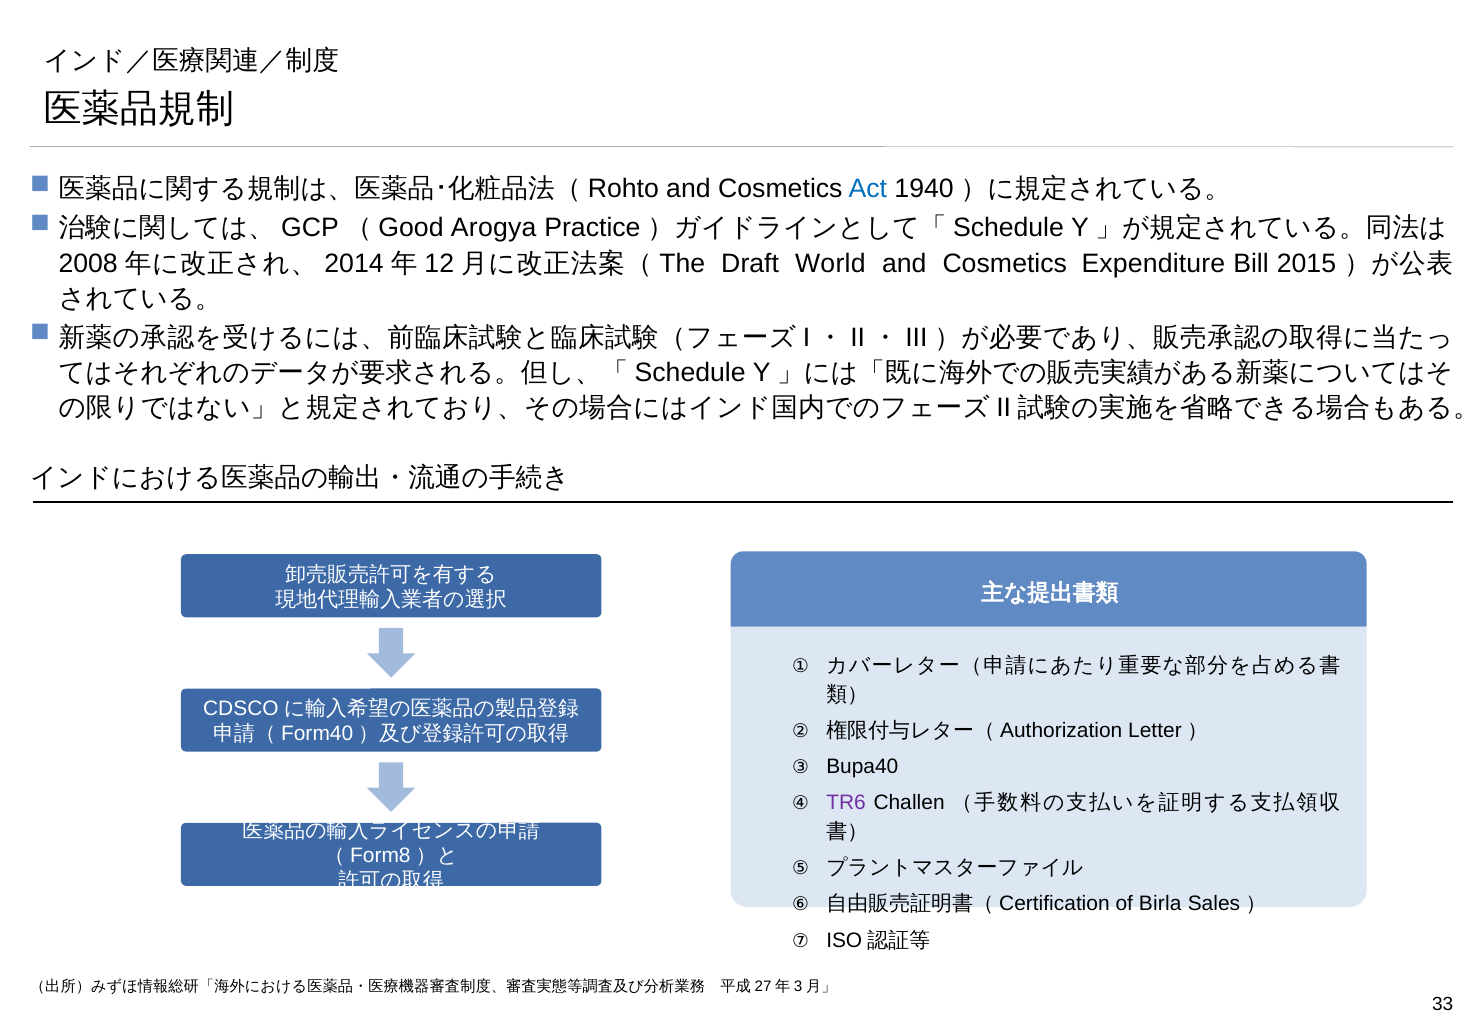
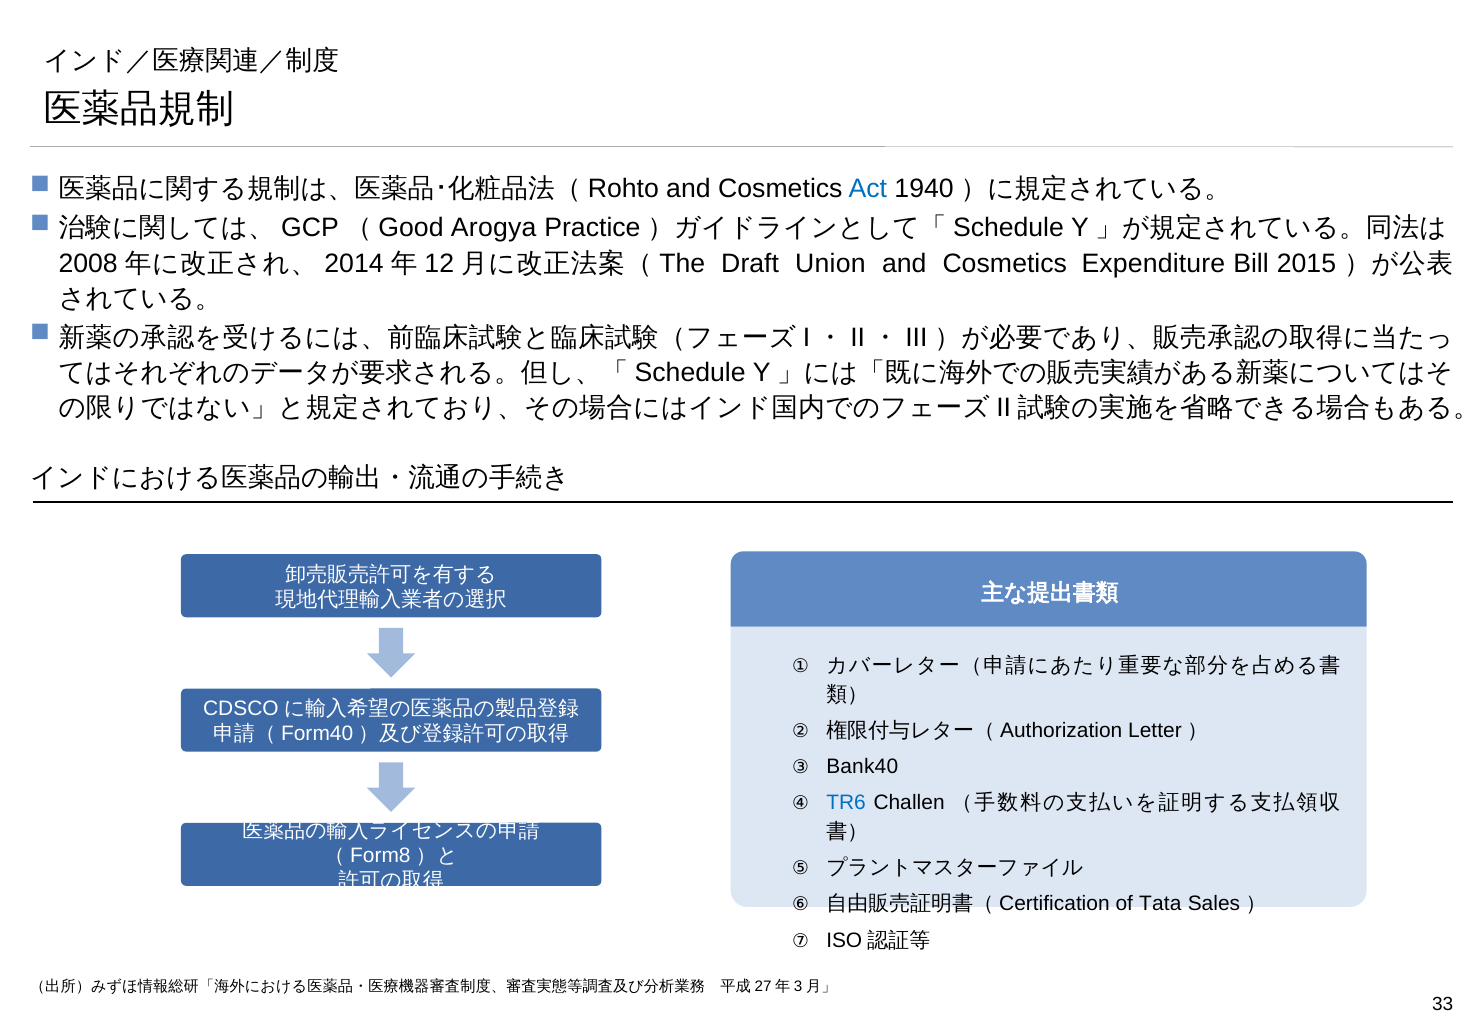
World: World -> Union (830, 263)
Bupa40: Bupa40 -> Bank40 (862, 767)
TR6 colour: purple -> blue (846, 804)
Birla: Birla -> Tata (1160, 905)
